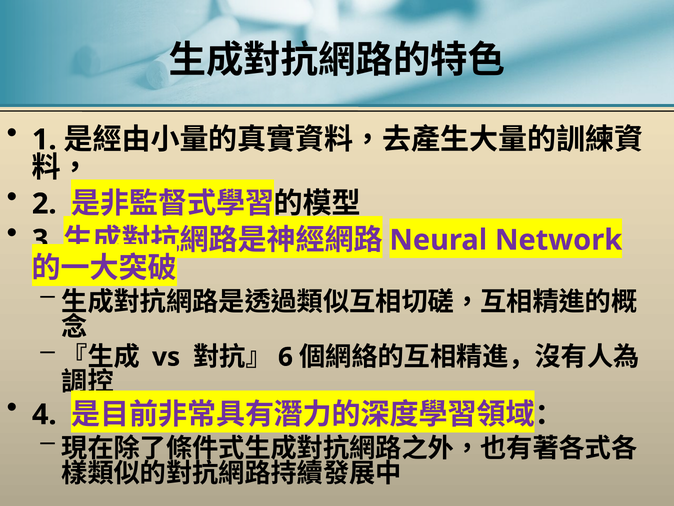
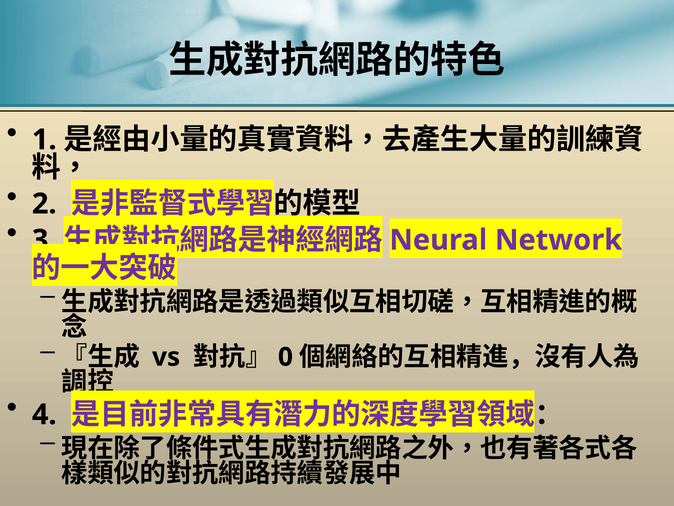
6: 6 -> 0 (285, 357)
